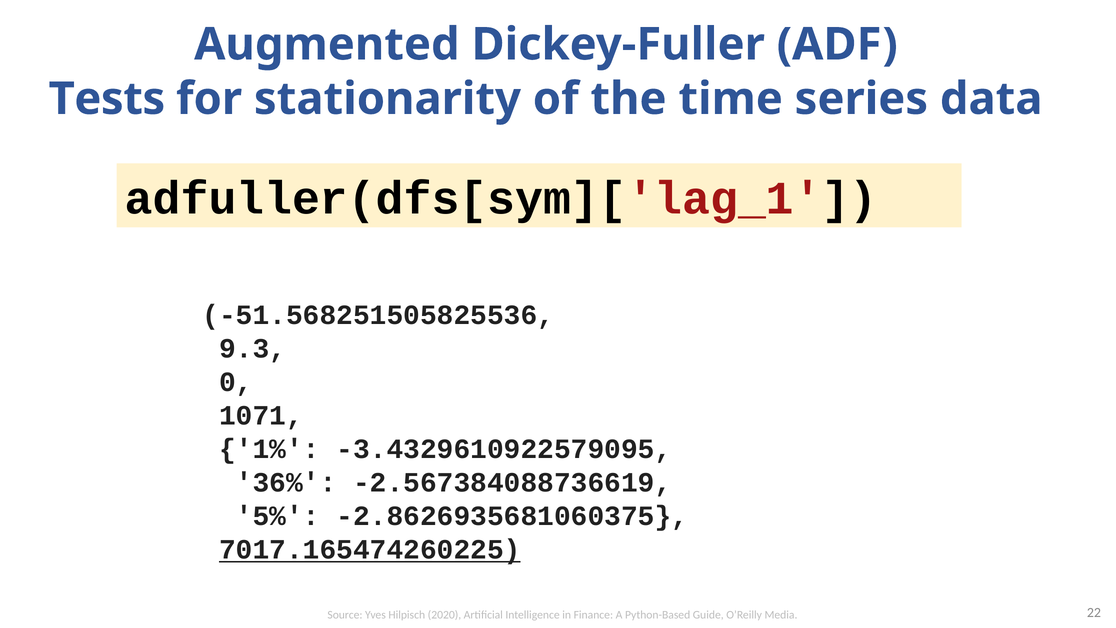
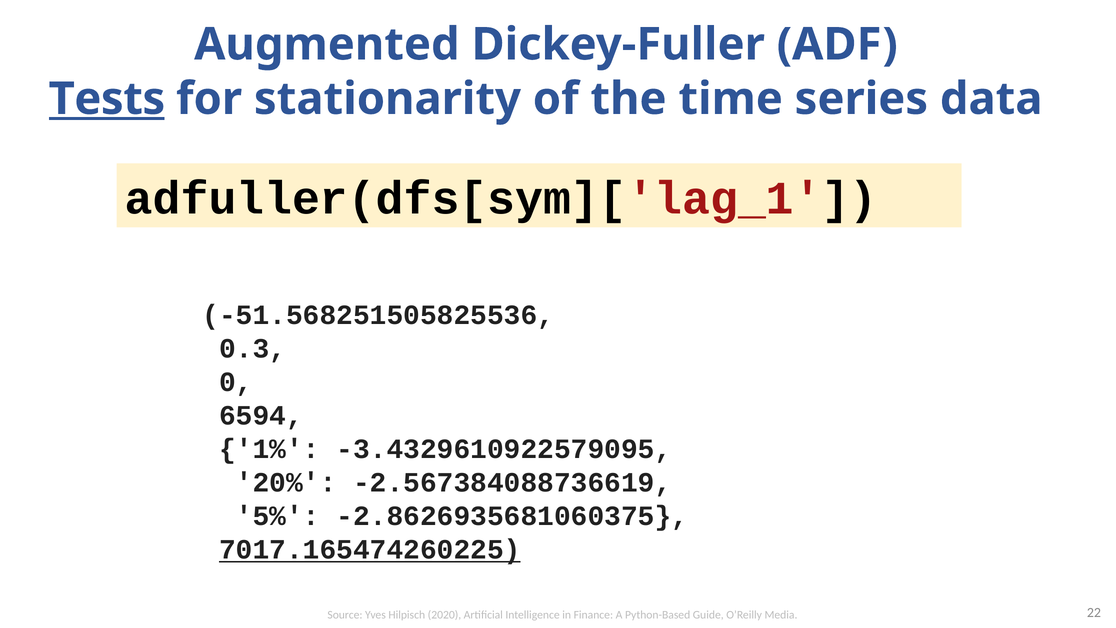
Tests underline: none -> present (107, 99)
9.3: 9.3 -> 0.3 (253, 348)
1071: 1071 -> 6594 (261, 415)
36%: 36% -> 20% (286, 482)
